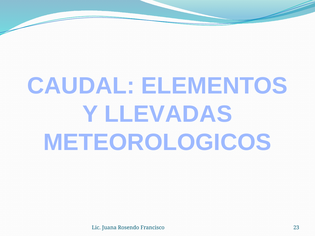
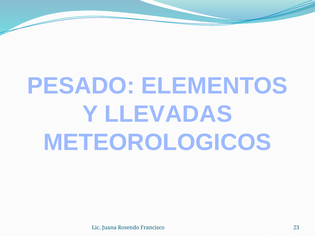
CAUDAL: CAUDAL -> PESADO (81, 86)
